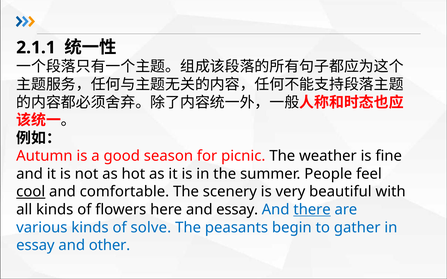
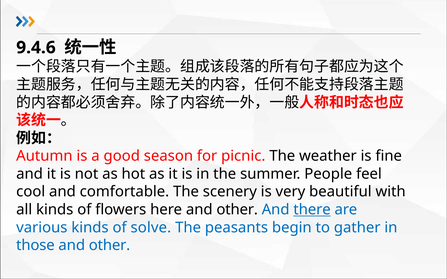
2.1.1: 2.1.1 -> 9.4.6 (36, 48)
cool underline: present -> none (31, 192)
here and essay: essay -> other (237, 210)
essay: essay -> those (35, 246)
